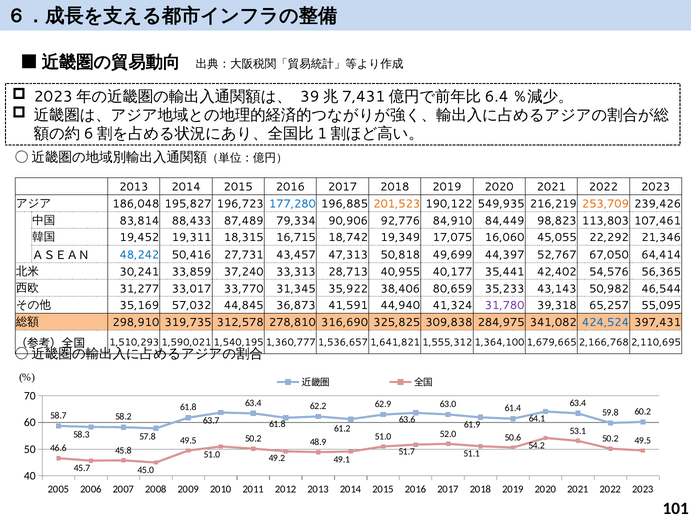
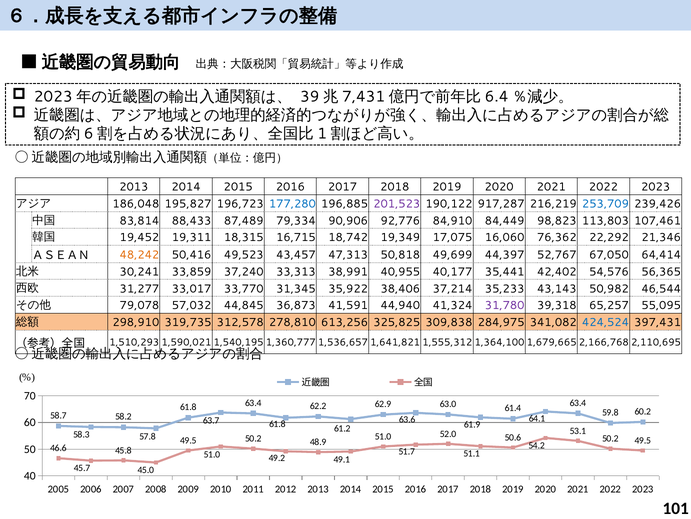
201,523 colour: orange -> purple (397, 204)
549,935: 549,935 -> 917,287 (501, 204)
253,709 colour: orange -> blue (605, 204)
45,055: 45,055 -> 76,362 (557, 237)
48,242 colour: blue -> orange (139, 254)
27,731: 27,731 -> 49,523 (244, 254)
28,713: 28,713 -> 38,991 (348, 271)
80,659: 80,659 -> 37,214 (453, 288)
35,169: 35,169 -> 79,078 (139, 305)
316,690: 316,690 -> 613,256 (345, 322)
